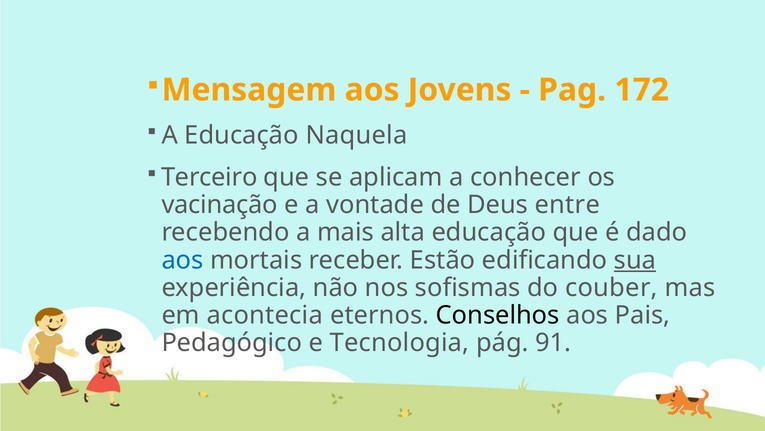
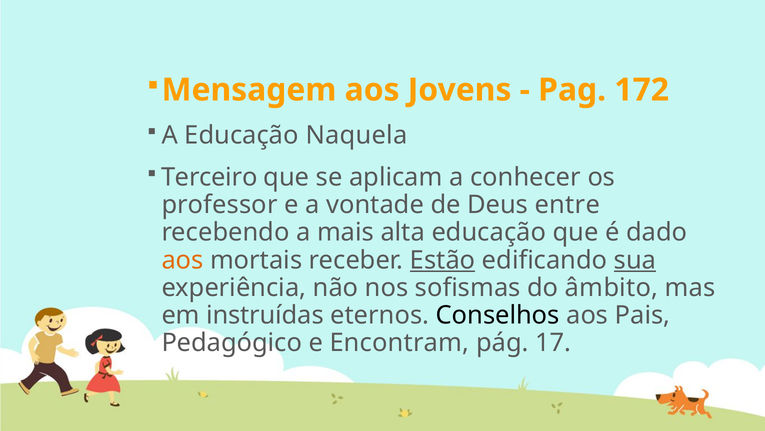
vacinação: vacinação -> professor (220, 205)
aos colour: blue -> orange (182, 260)
Estão underline: none -> present (443, 260)
couber: couber -> âmbito (612, 287)
acontecia: acontecia -> instruídas (265, 315)
Tecnologia: Tecnologia -> Encontram (399, 342)
91: 91 -> 17 (553, 342)
